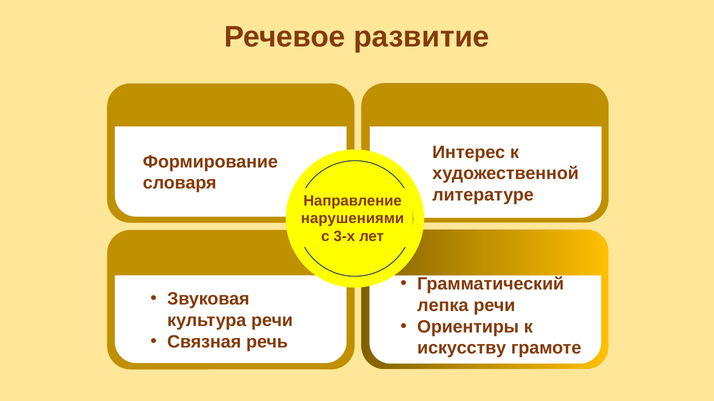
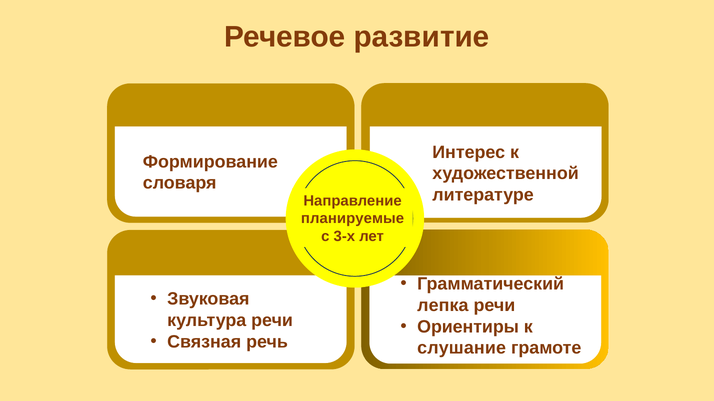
нарушениями: нарушениями -> планируемые (353, 219)
искусству: искусству -> слушание (462, 349)
